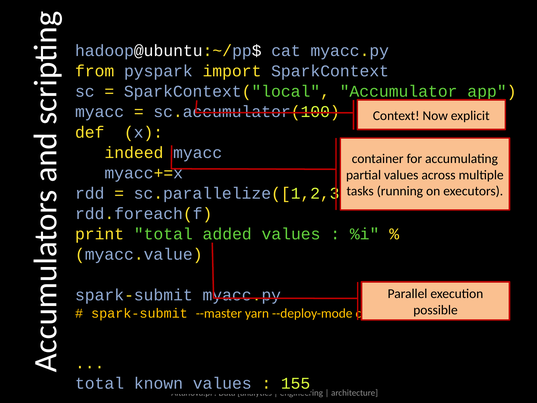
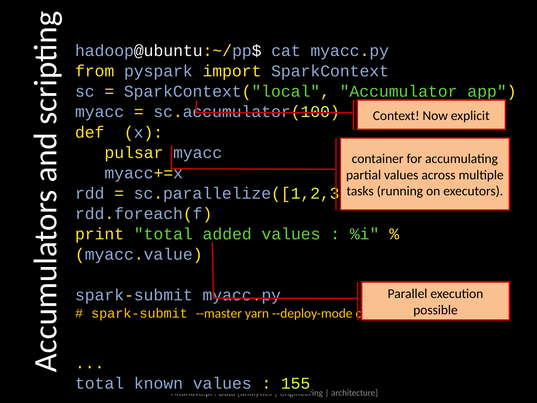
indeed: indeed -> pulsar (134, 153)
